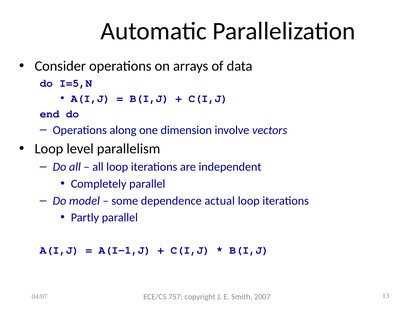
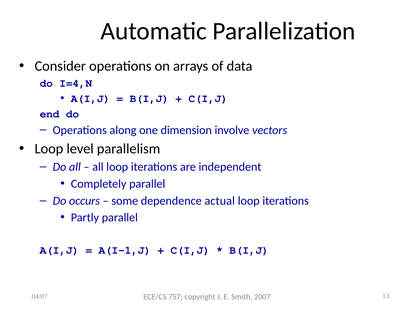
I=5,N: I=5,N -> I=4,N (76, 83)
model: model -> occurs (85, 201)
